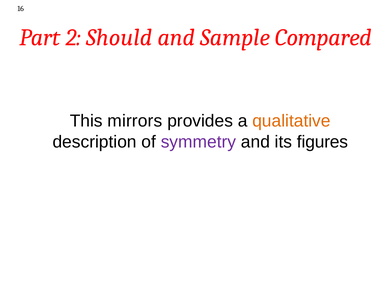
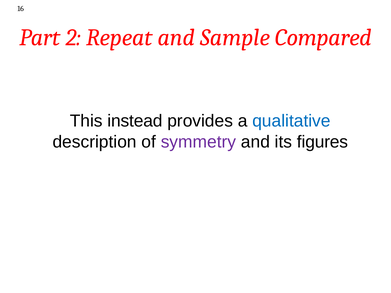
Should: Should -> Repeat (119, 38)
mirrors: mirrors -> instead (135, 121)
qualitative colour: orange -> blue (291, 121)
